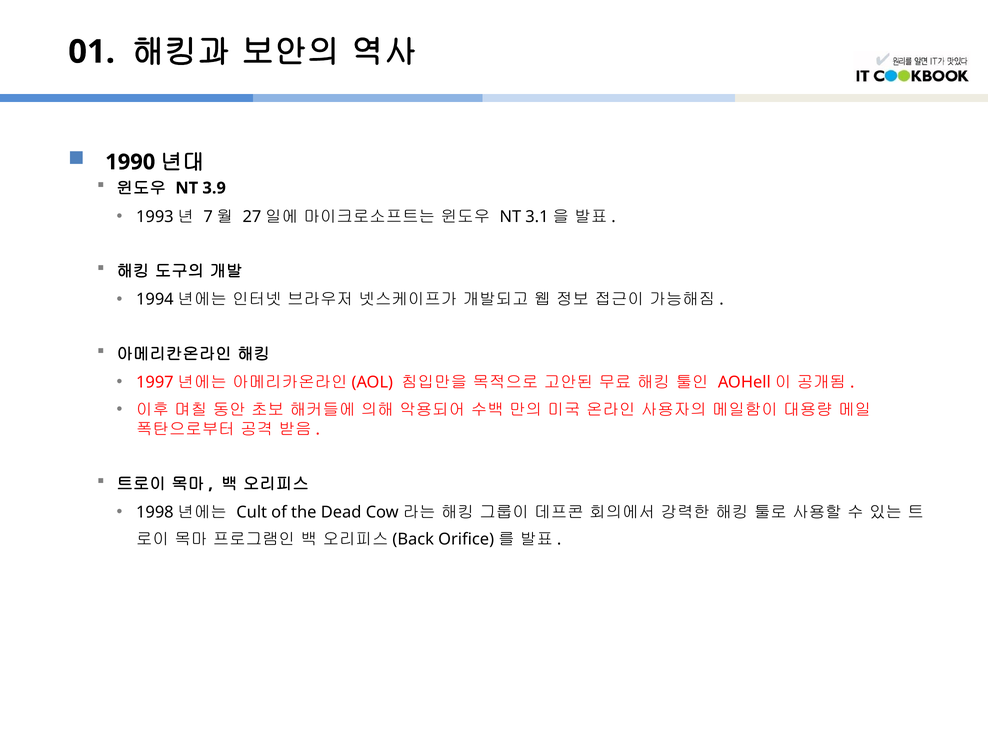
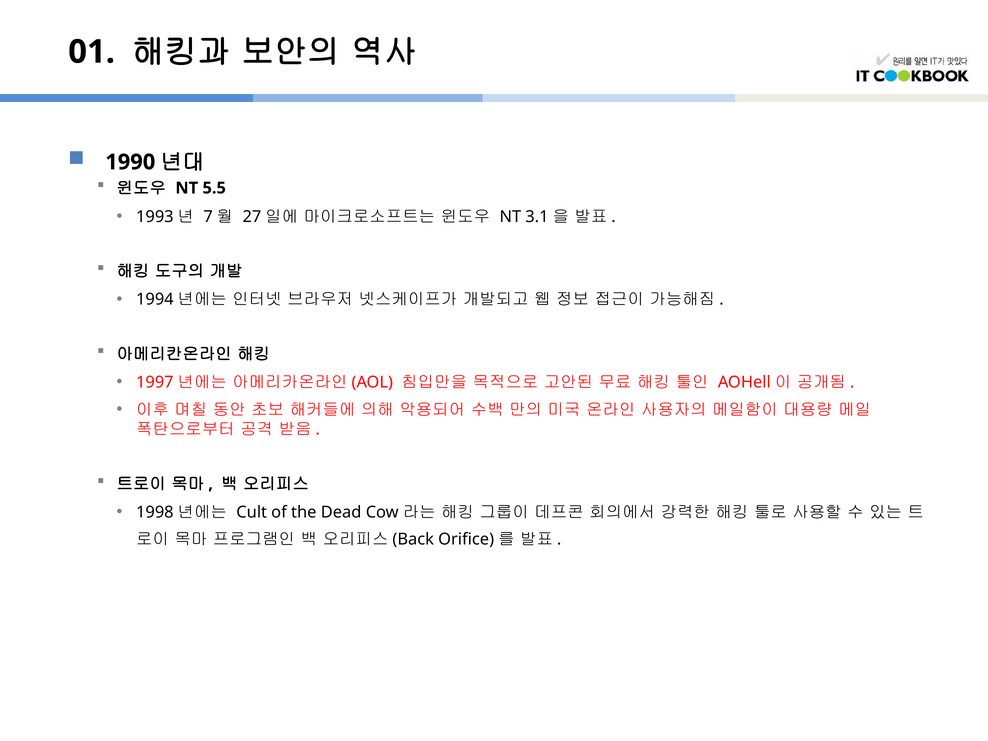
3.9: 3.9 -> 5.5 (214, 188)
